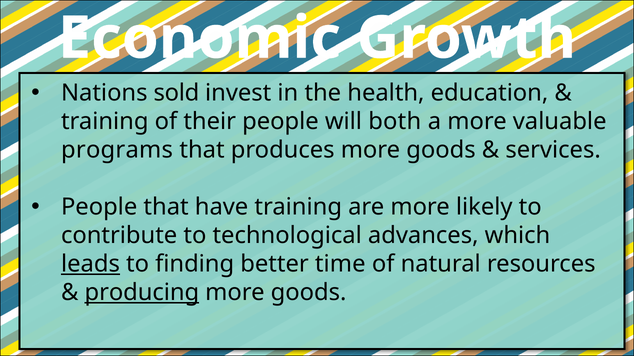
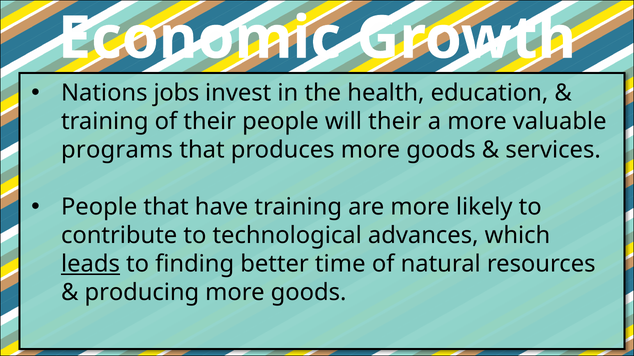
sold: sold -> jobs (176, 93)
will both: both -> their (395, 122)
producing underline: present -> none (142, 293)
